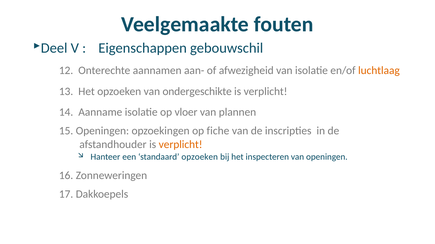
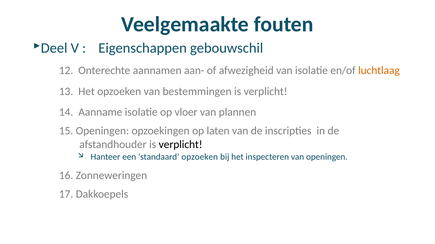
ondergeschikte: ondergeschikte -> bestemmingen (197, 92)
fiche: fiche -> laten (218, 131)
verplicht colour: orange -> black (181, 145)
